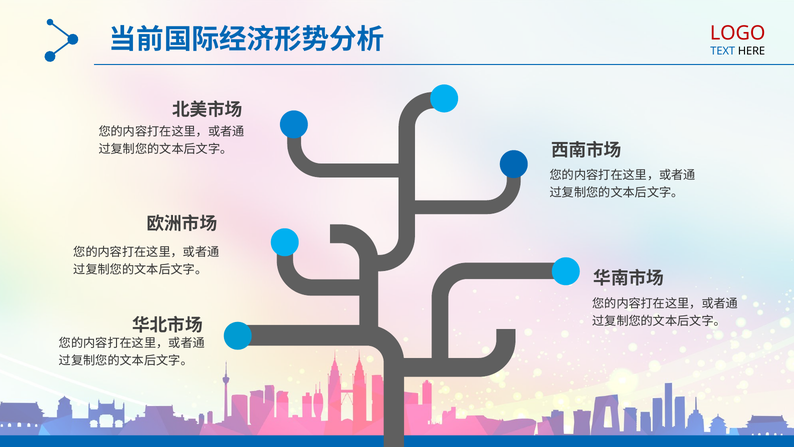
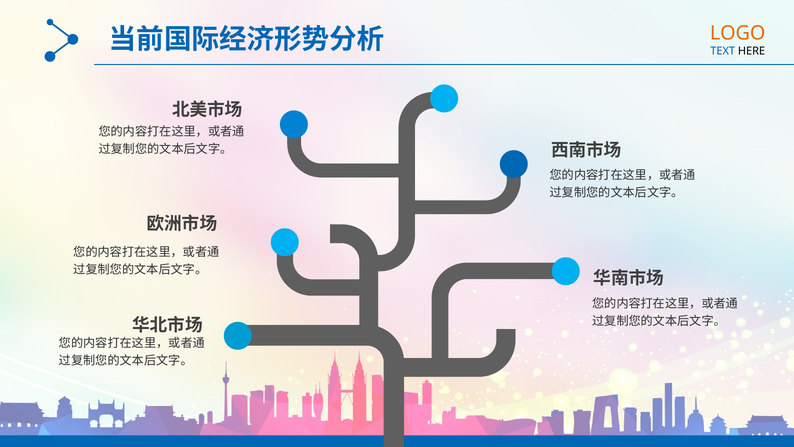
LOGO colour: red -> orange (738, 33)
